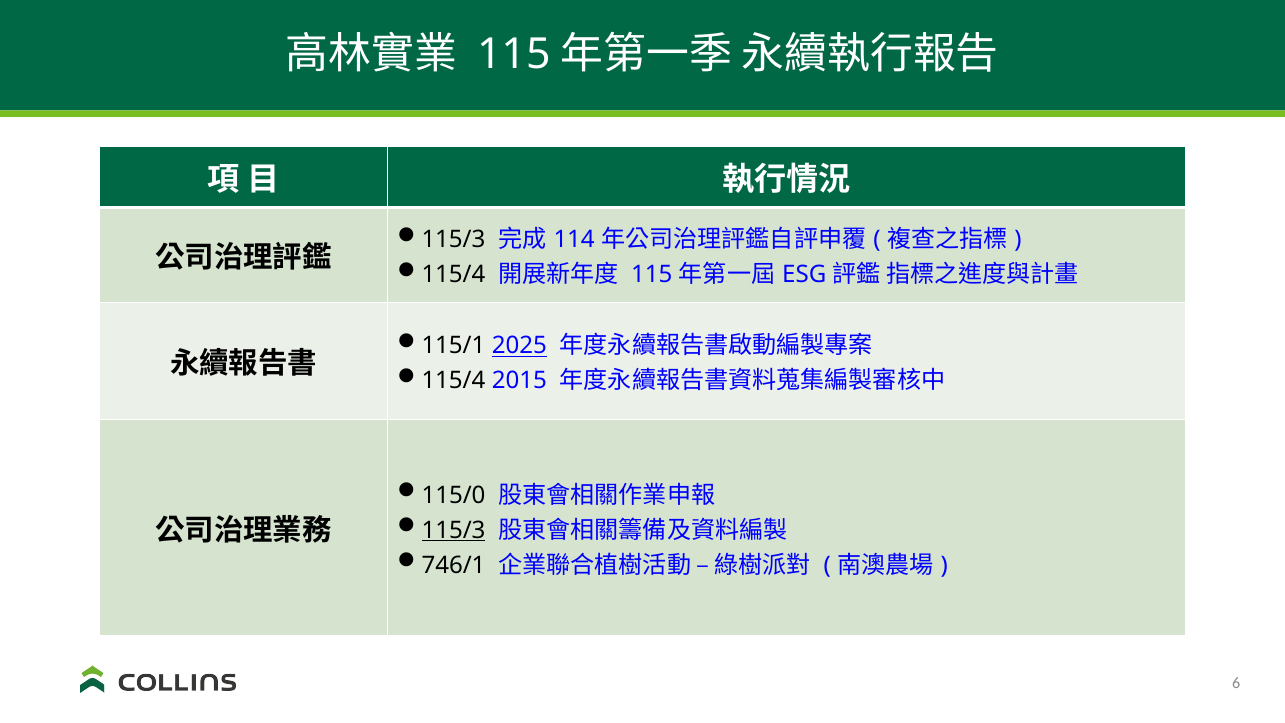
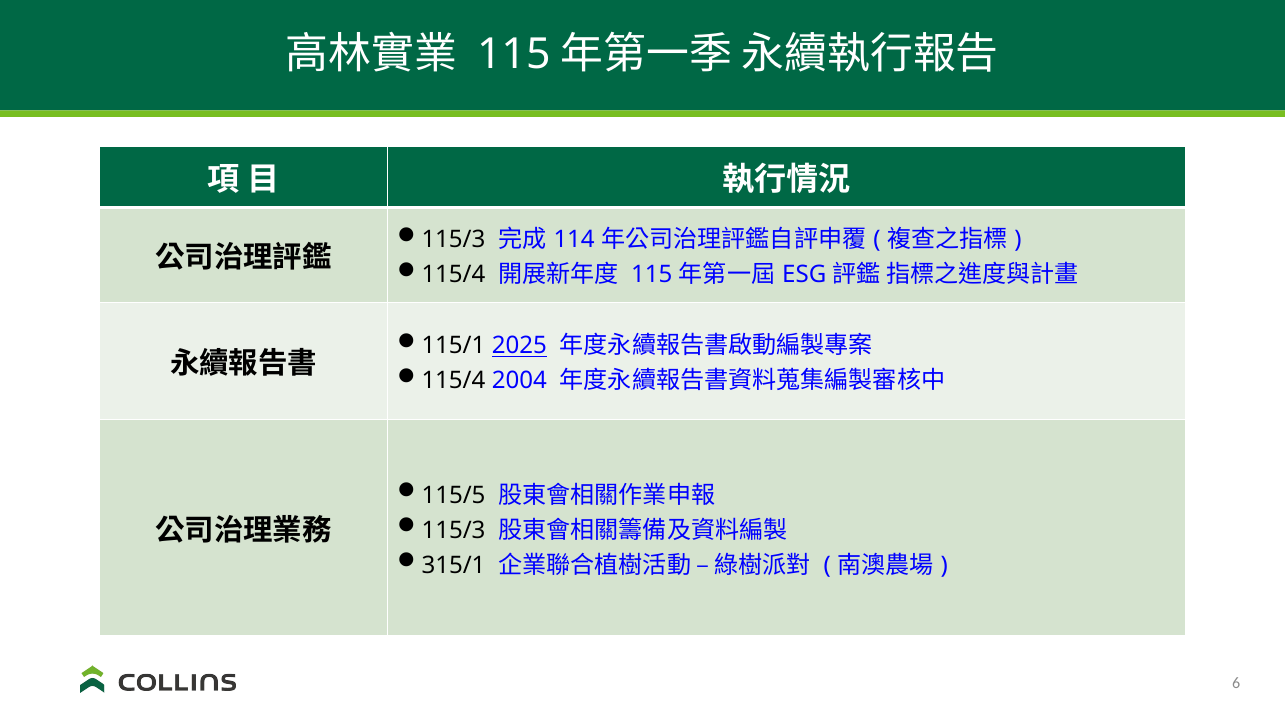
2015: 2015 -> 2004 (519, 381)
115/0: 115/0 -> 115/5 (454, 495)
115/3 underline: present -> none (454, 530)
746/1: 746/1 -> 315/1 (454, 565)
